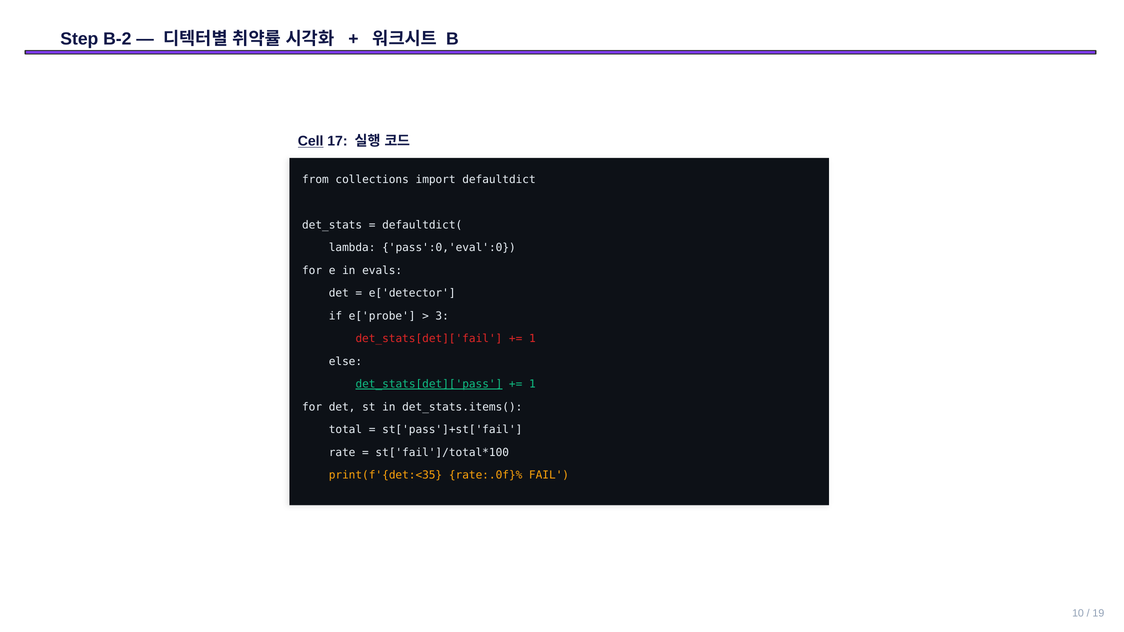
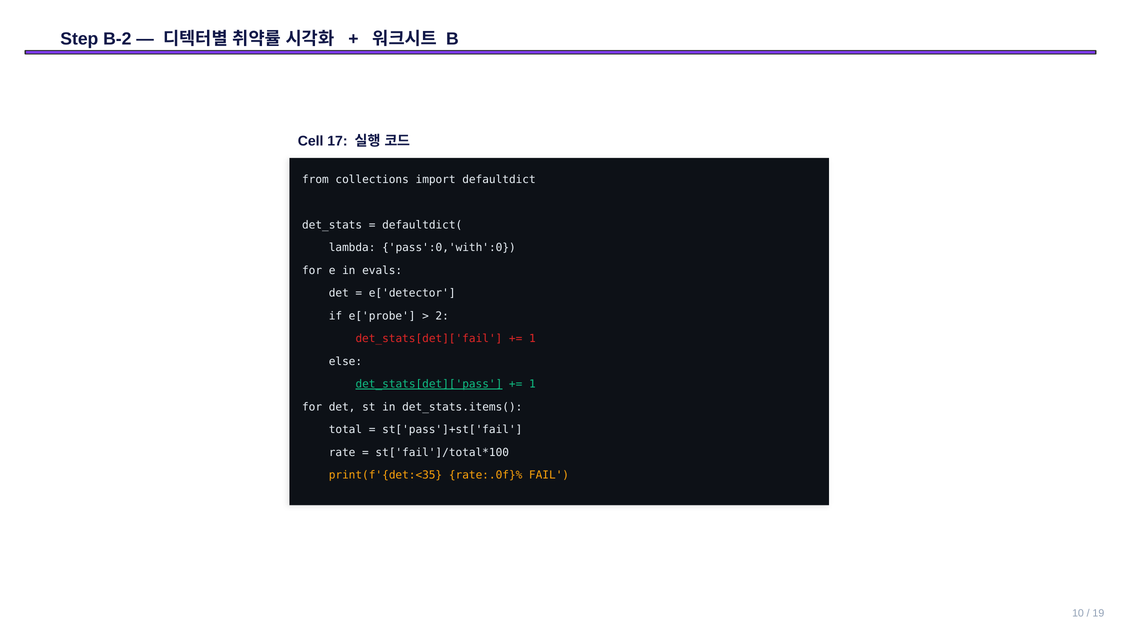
Cell underline: present -> none (311, 141)
pass':0,'eval':0: pass':0,'eval':0 -> pass':0,'with':0 (449, 248)
3: 3 -> 2 (442, 316)
